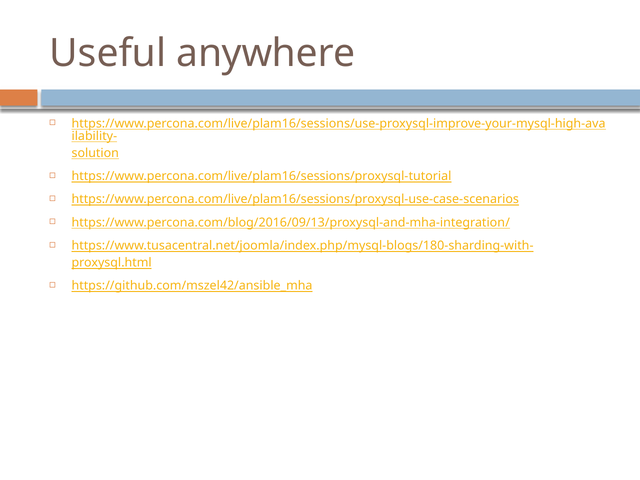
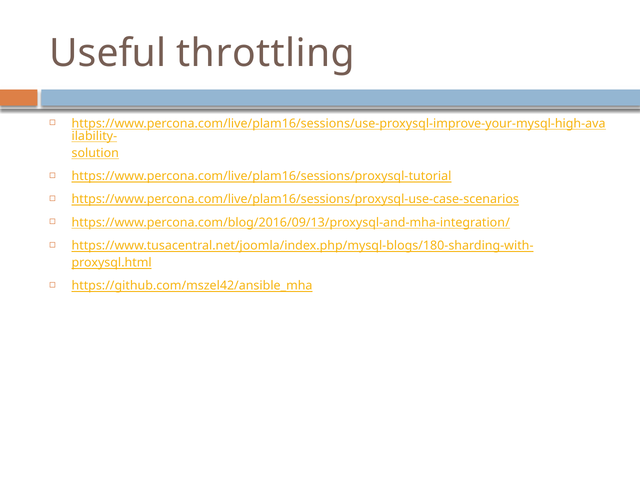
anywhere: anywhere -> throttling (266, 53)
